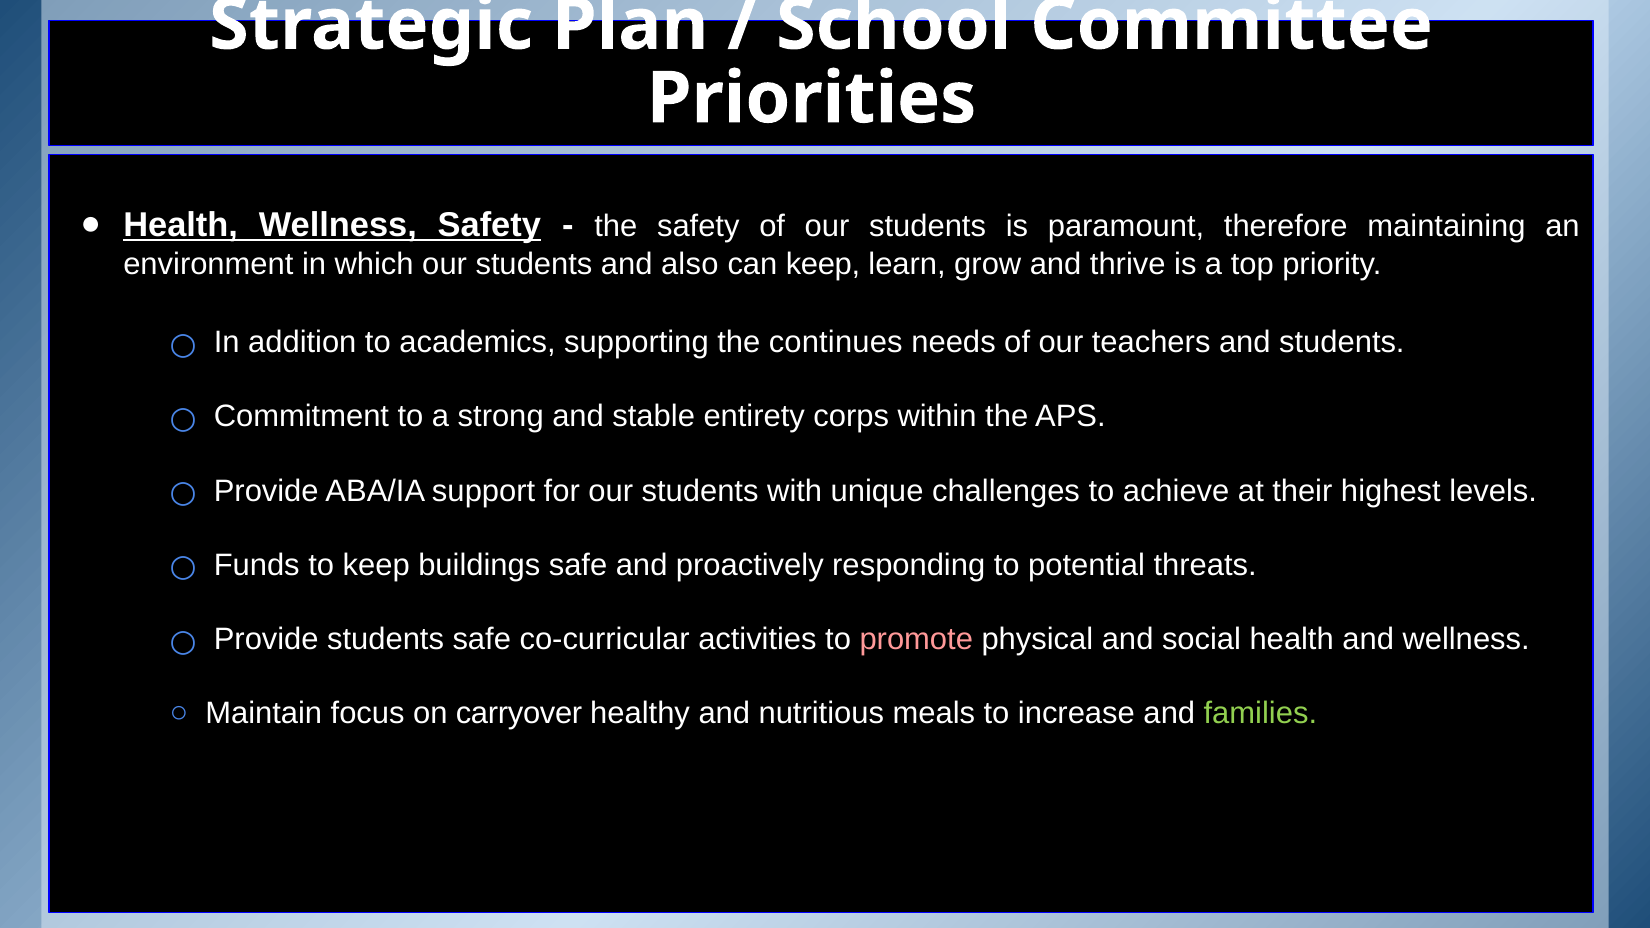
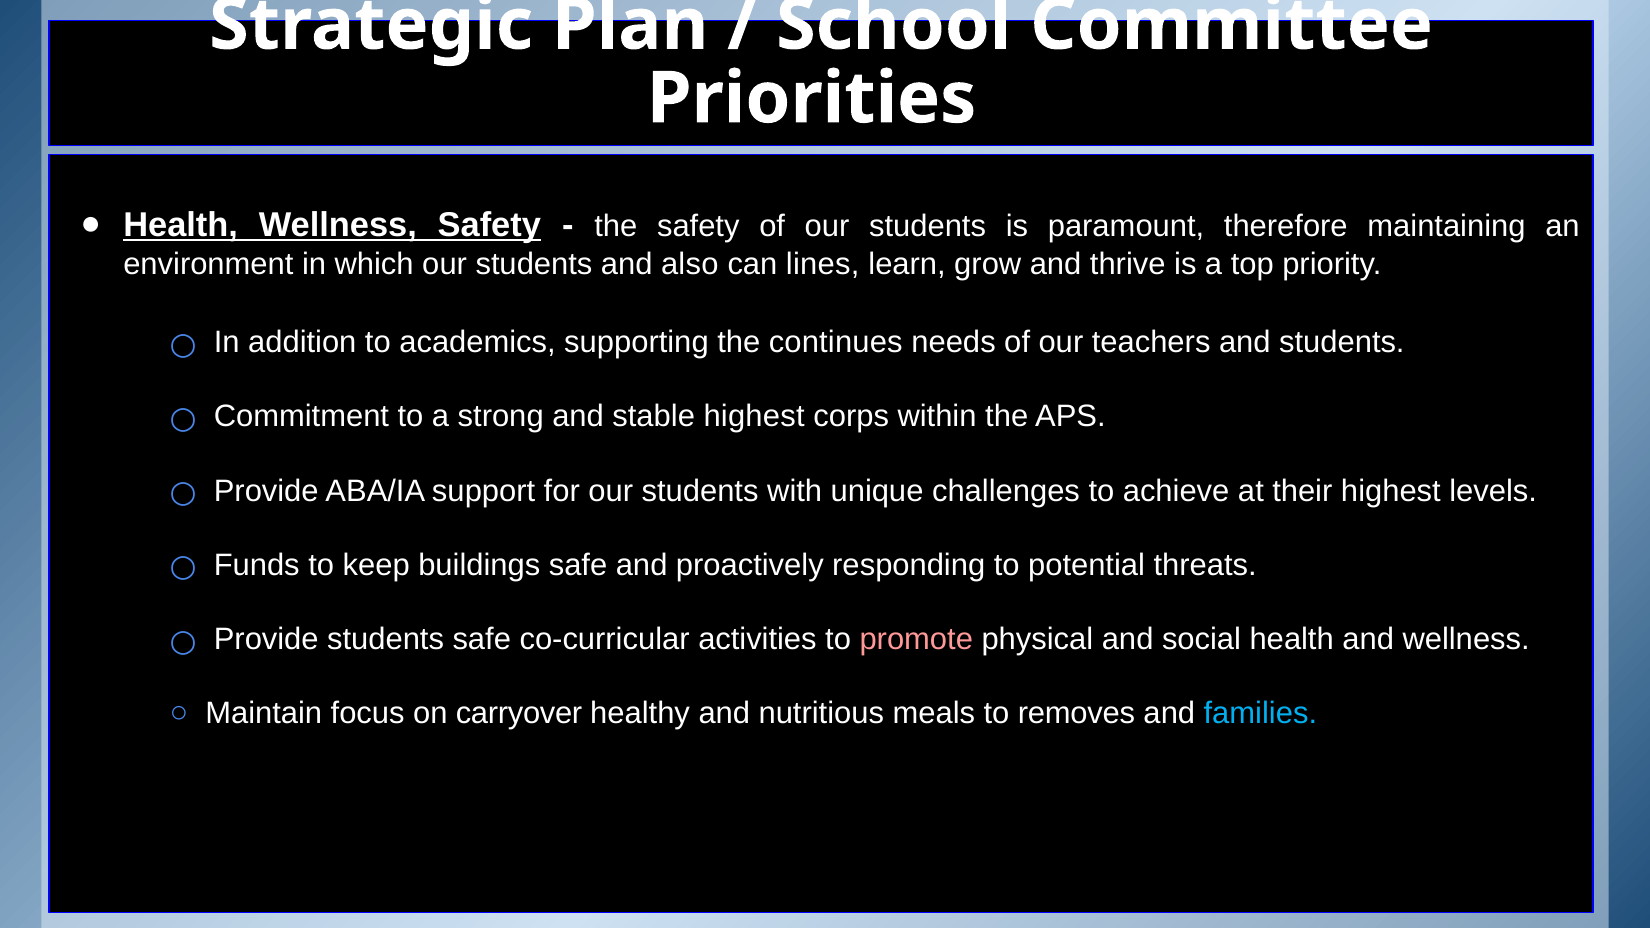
can keep: keep -> lines (823, 264)
stable entirety: entirety -> highest (754, 417)
increase: increase -> removes (1077, 714)
families colour: light green -> light blue (1260, 714)
